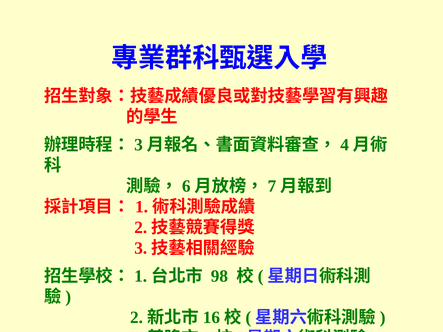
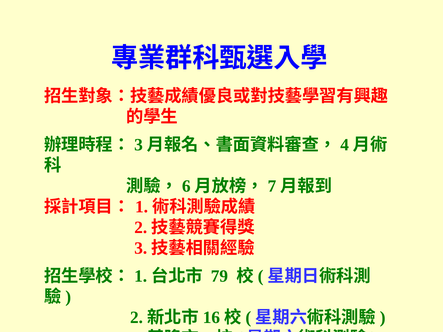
98: 98 -> 79 (219, 276)
